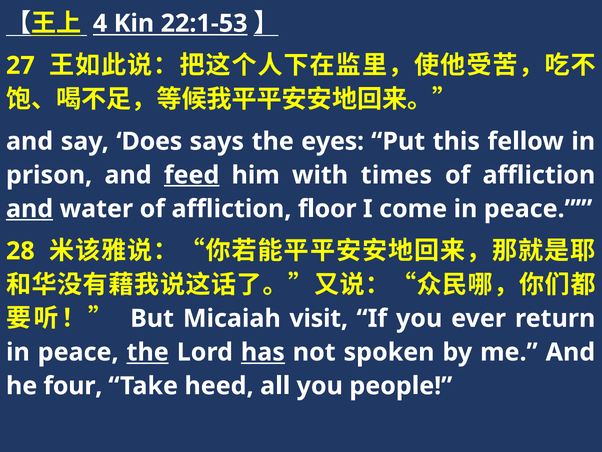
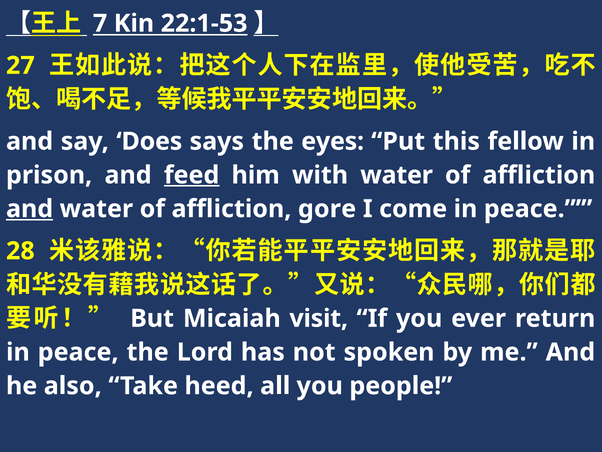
4: 4 -> 7 (100, 23)
with times: times -> water (397, 175)
floor: floor -> gore (327, 209)
the underline: present -> none (148, 352)
has underline: present -> none (263, 352)
four: four -> also (73, 386)
